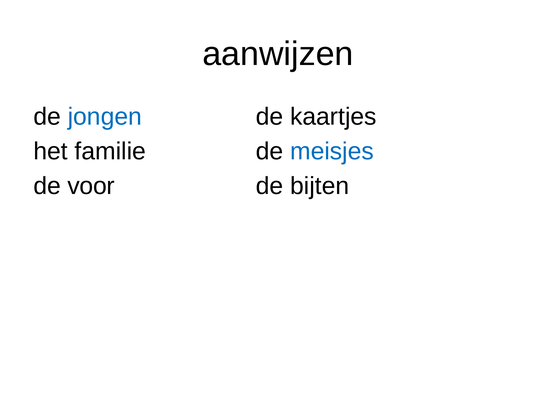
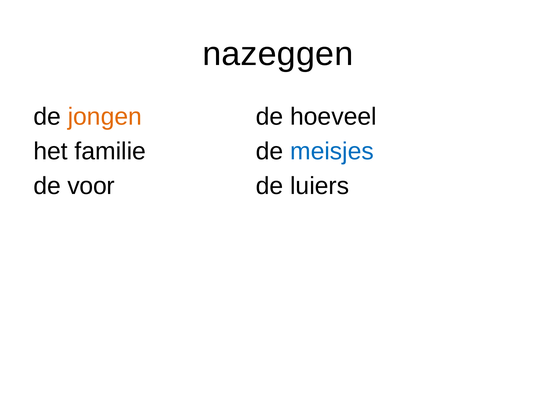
aanwijzen: aanwijzen -> nazeggen (278, 54)
jongen colour: blue -> orange (105, 117)
kaartjes: kaartjes -> hoeveel (333, 117)
bijten: bijten -> luiers (320, 186)
